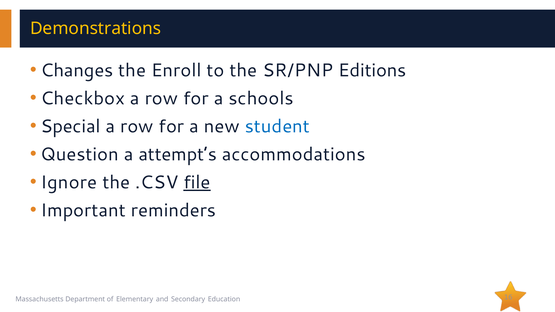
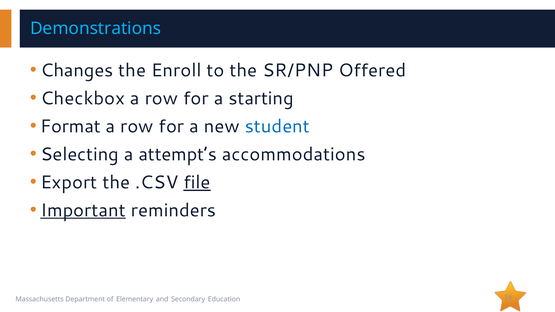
Demonstrations colour: yellow -> light blue (96, 29)
Editions: Editions -> Offered (372, 70)
schools: schools -> starting (261, 98)
Special: Special -> Format (70, 126)
Question: Question -> Selecting (80, 154)
Ignore: Ignore -> Export (69, 182)
Important underline: none -> present (83, 210)
